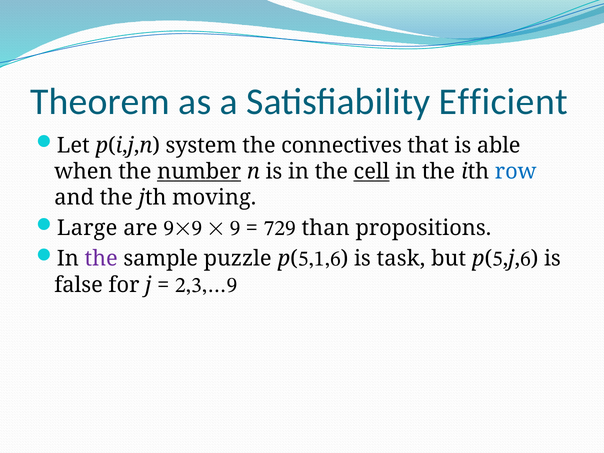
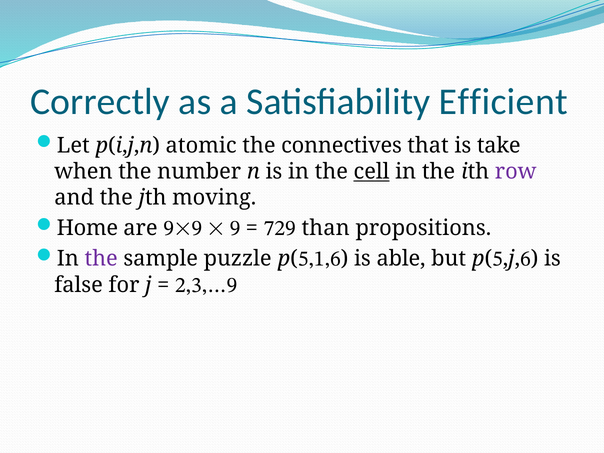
Theorem: Theorem -> Correctly (100, 102)
system: system -> atomic (201, 145)
able: able -> take (499, 145)
number underline: present -> none (199, 172)
row colour: blue -> purple (516, 172)
Large: Large -> Home (87, 228)
task: task -> able (401, 259)
